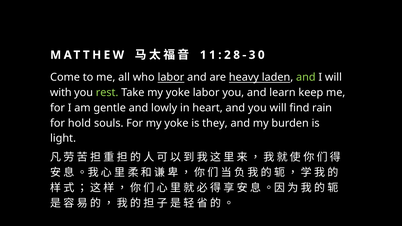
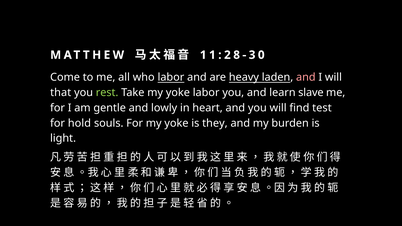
and colour: light green -> pink (306, 77)
with: with -> that (61, 93)
keep: keep -> slave (311, 93)
rain: rain -> test (322, 108)
